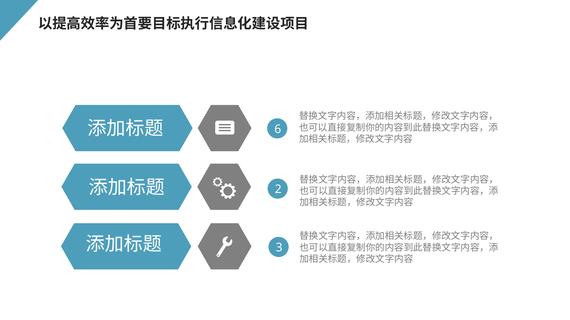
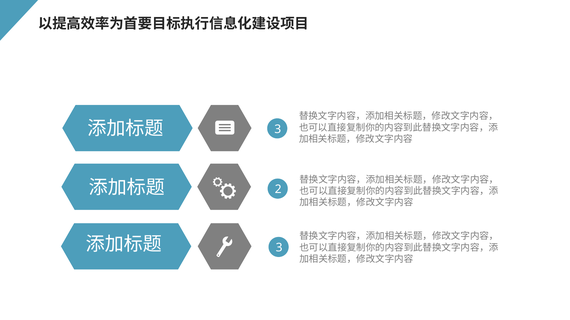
6: 6 -> 3 (278, 129)
